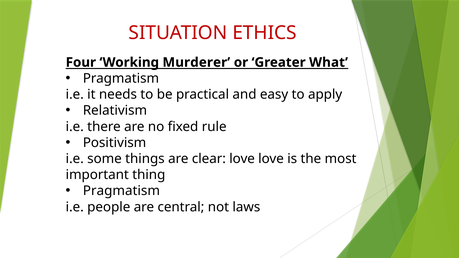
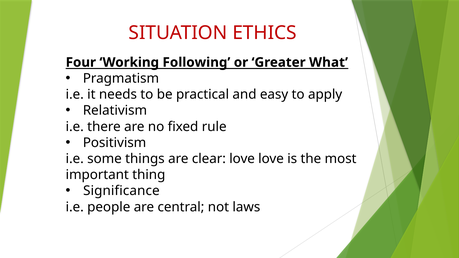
Murderer: Murderer -> Following (196, 62)
Pragmatism: Pragmatism -> Significance (121, 191)
